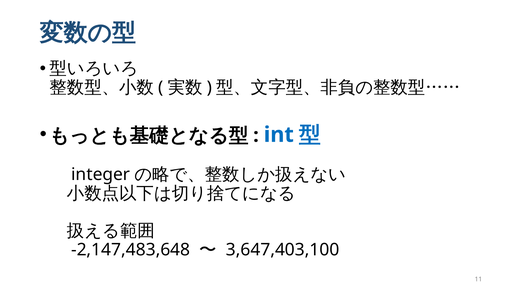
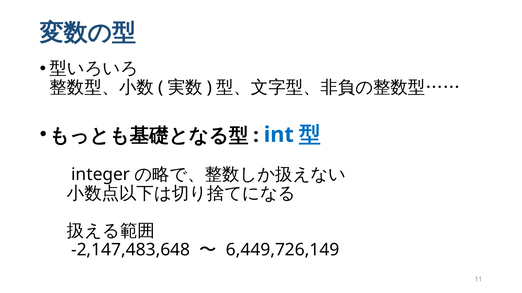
3,647,403,100: 3,647,403,100 -> 6,449,726,149 (283, 250)
